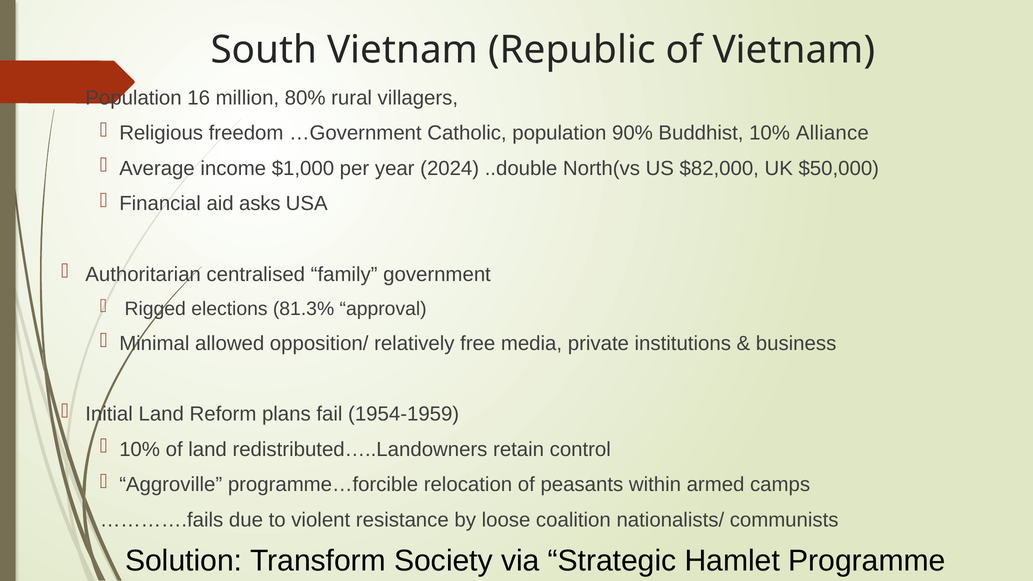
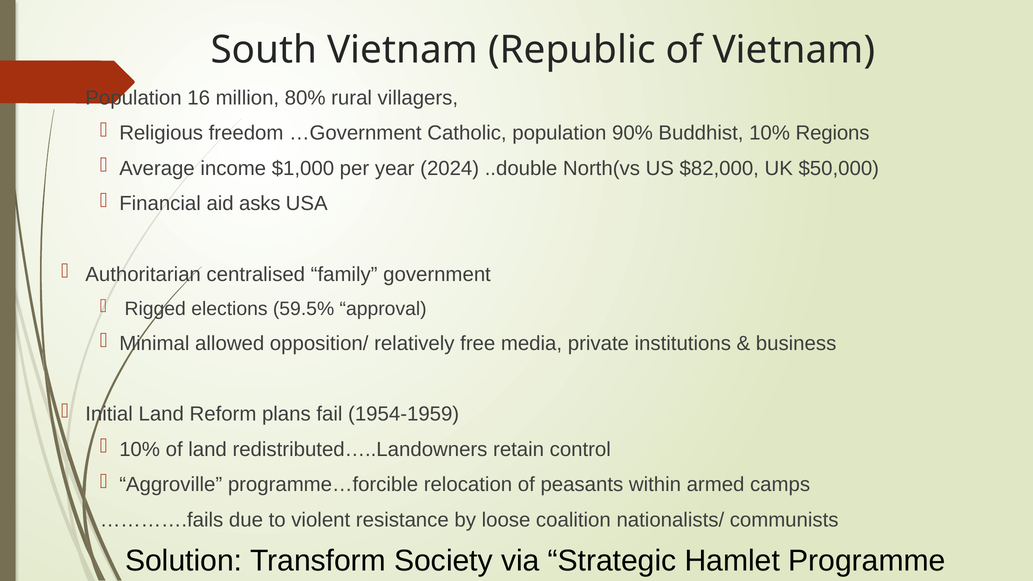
Alliance: Alliance -> Regions (833, 133)
81.3%: 81.3% -> 59.5% (304, 309)
